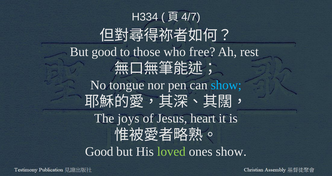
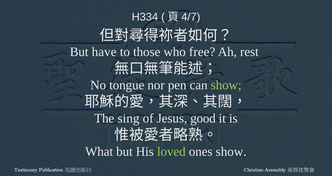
But good: good -> have (104, 52)
show colour: light blue -> light green (226, 85)
joys: joys -> sing (128, 118)
heart: heart -> good (203, 118)
Good: Good -> What (99, 152)
